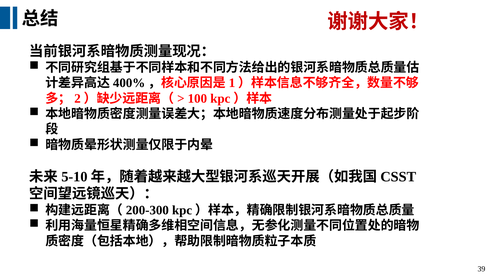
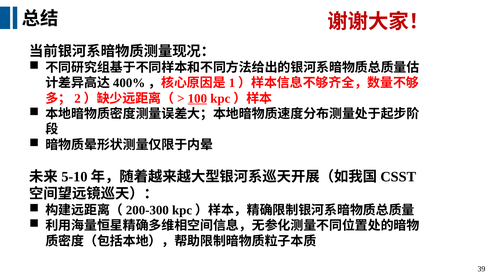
100 underline: none -> present (197, 98)
